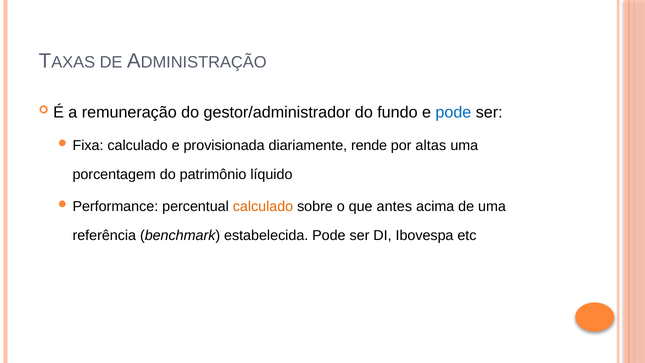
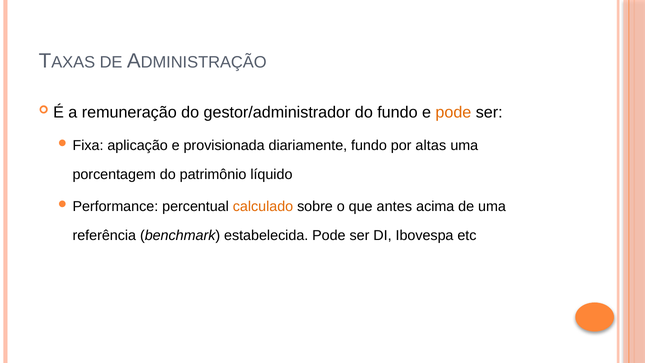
pode colour: blue -> orange (453, 112)
Fixa calculado: calculado -> aplicação (138, 145)
diariamente rende: rende -> fundo (369, 145)
